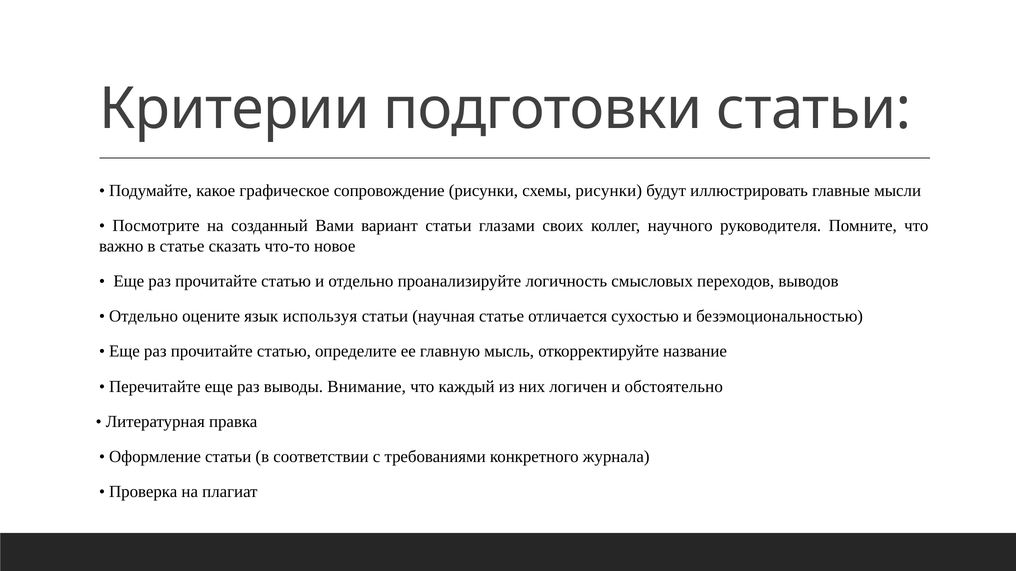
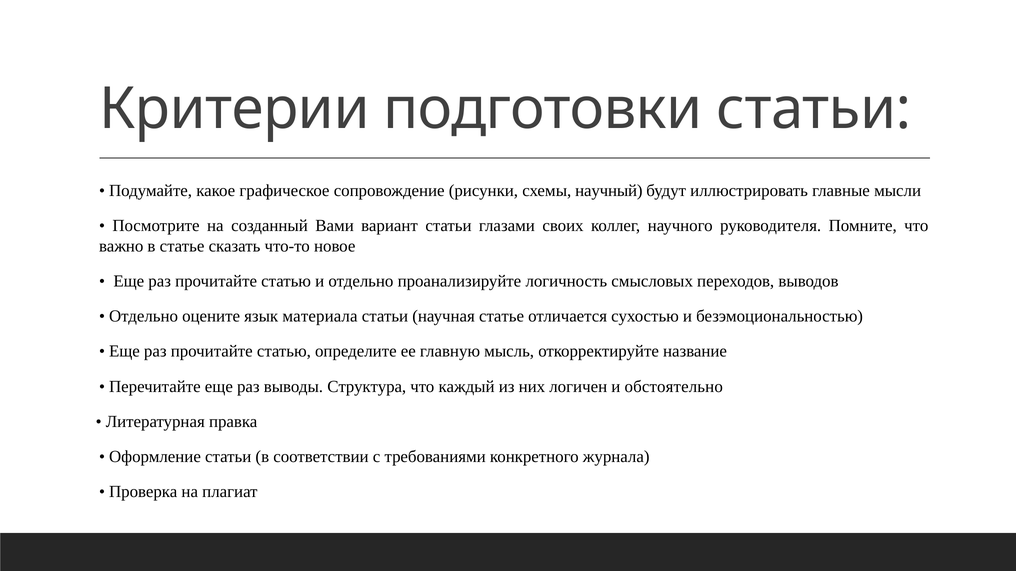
схемы рисунки: рисунки -> научный (609, 191)
используя: используя -> материала (320, 317)
Внимание: Внимание -> Структура (367, 387)
